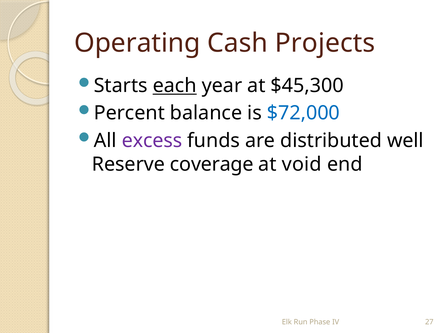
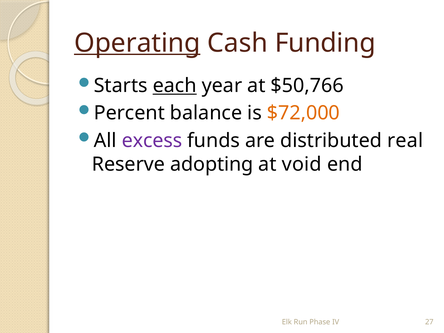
Operating underline: none -> present (137, 43)
Projects: Projects -> Funding (325, 43)
$45,300: $45,300 -> $50,766 (307, 86)
$72,000 colour: blue -> orange (303, 113)
well: well -> real (405, 140)
coverage: coverage -> adopting (212, 164)
